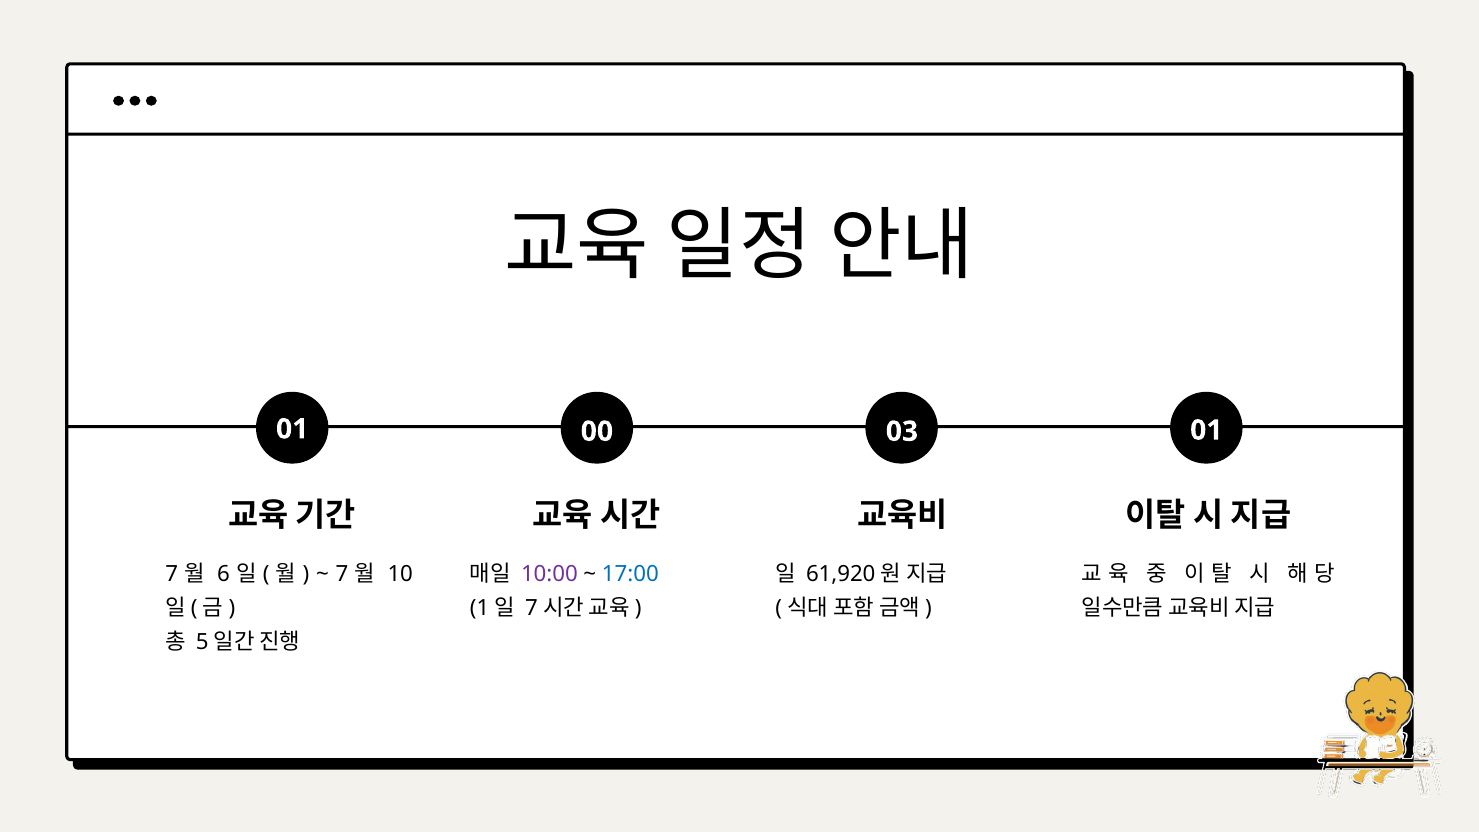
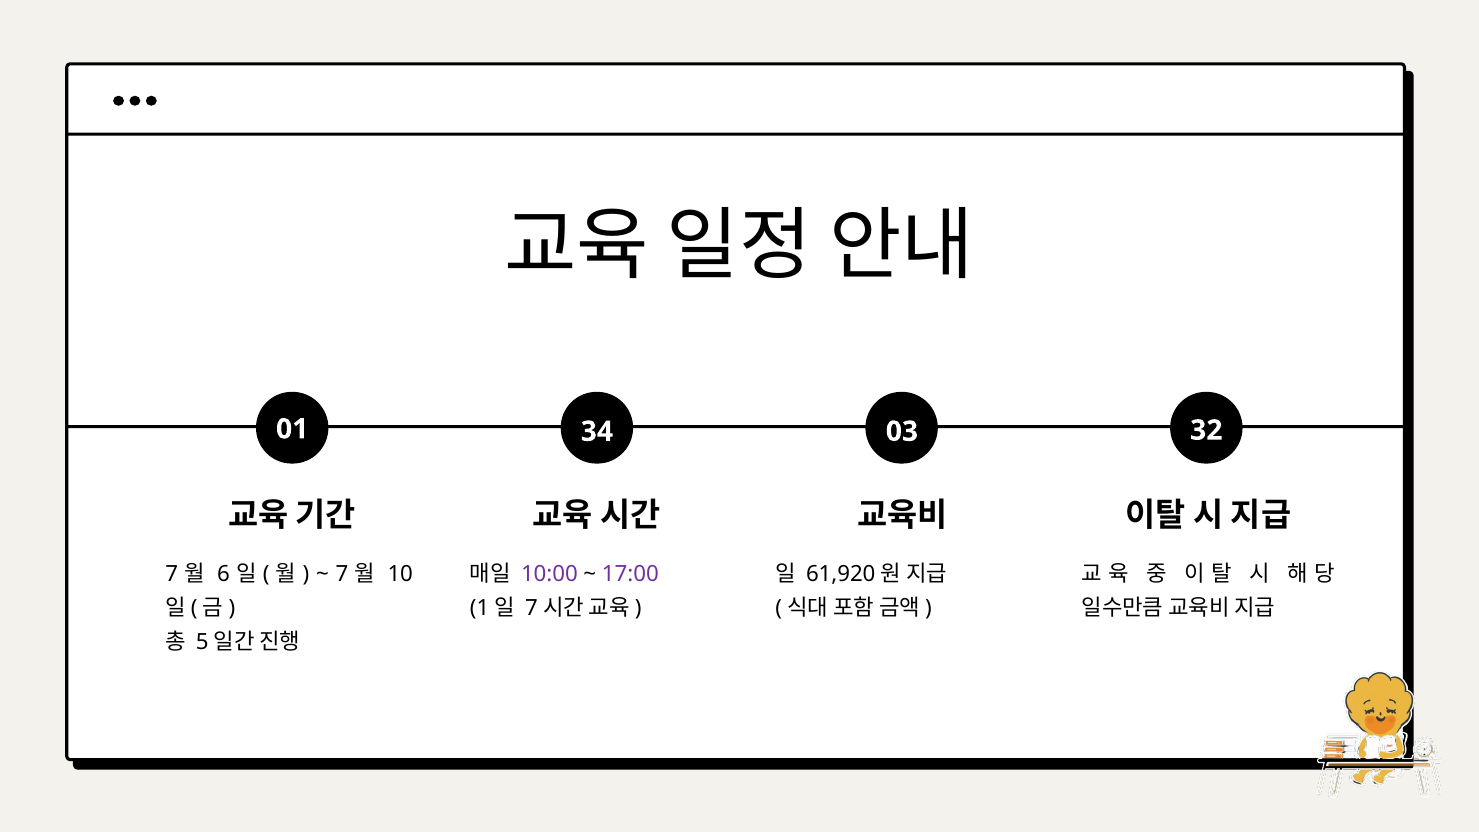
00: 00 -> 34 (597, 431)
03 01: 01 -> 32 (1206, 430)
17:00 colour: blue -> purple (630, 574)
